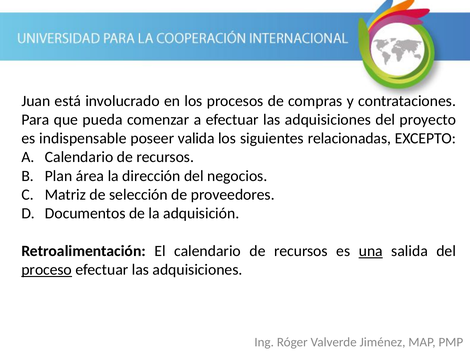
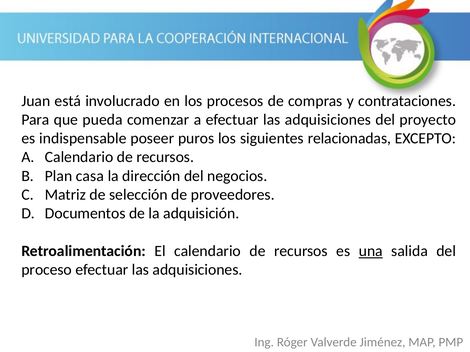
valida: valida -> puros (196, 139)
área: área -> casa (90, 176)
proceso underline: present -> none (47, 270)
